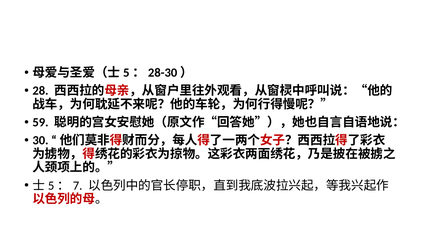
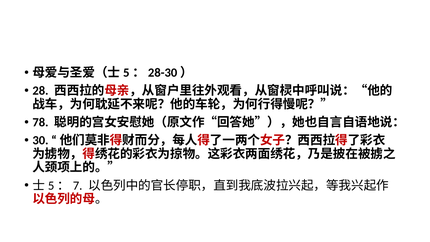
59: 59 -> 78 (40, 122)
